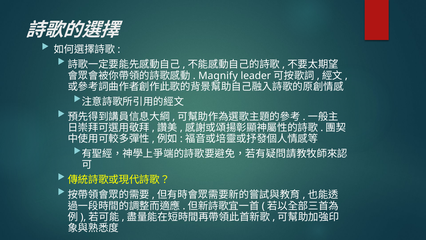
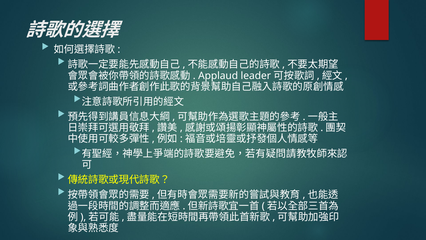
Magnify: Magnify -> Applaud (218, 76)
